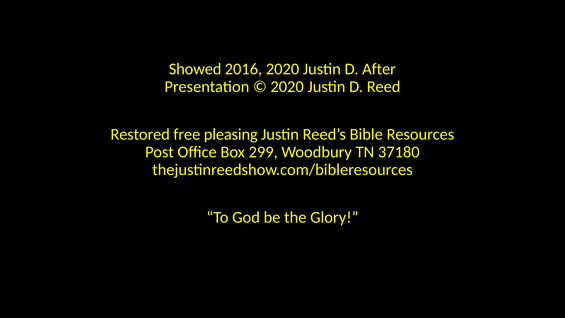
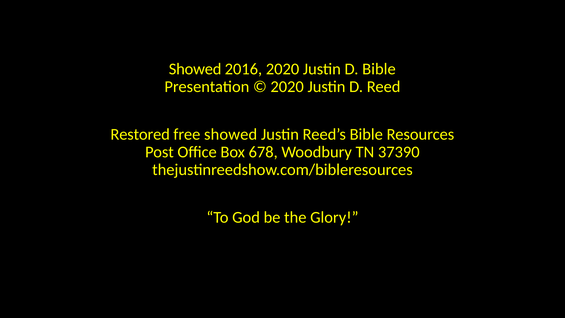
D After: After -> Bible (379, 69)
free pleasing: pleasing -> showed (231, 134)
299: 299 -> 678 (263, 152)
37180: 37180 -> 37390 (399, 152)
